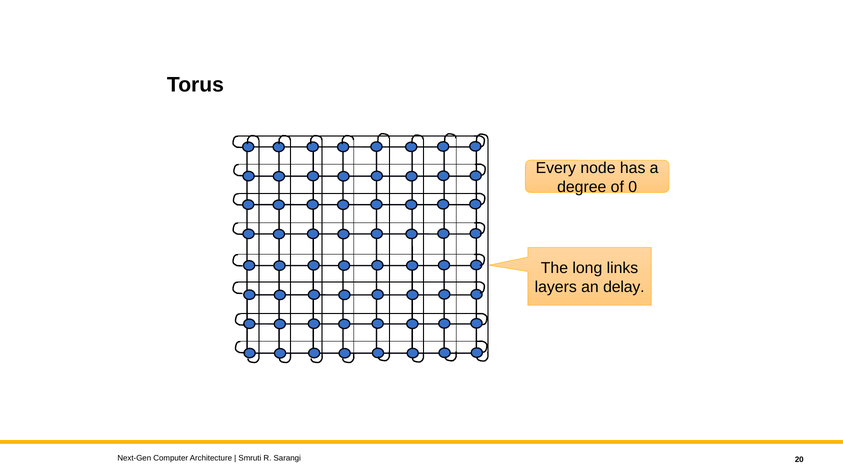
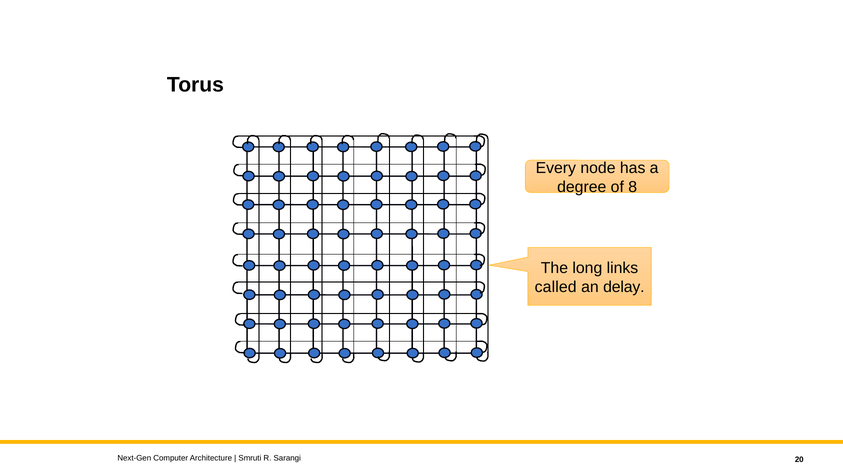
0: 0 -> 8 (633, 187)
layers: layers -> called (556, 287)
